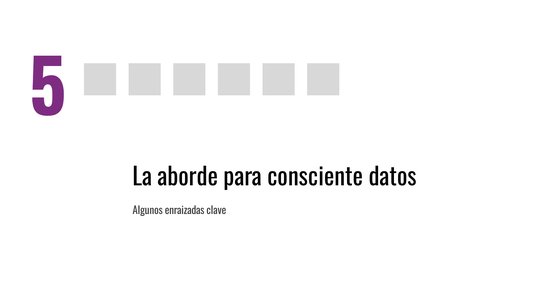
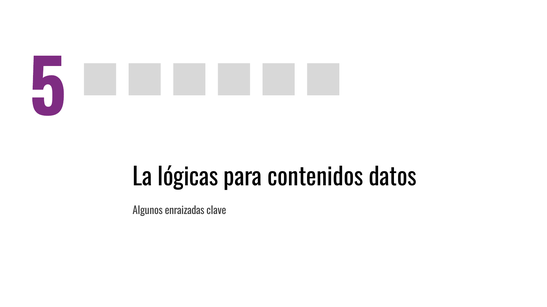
aborde: aborde -> lógicas (188, 178)
consciente: consciente -> contenidos (315, 178)
